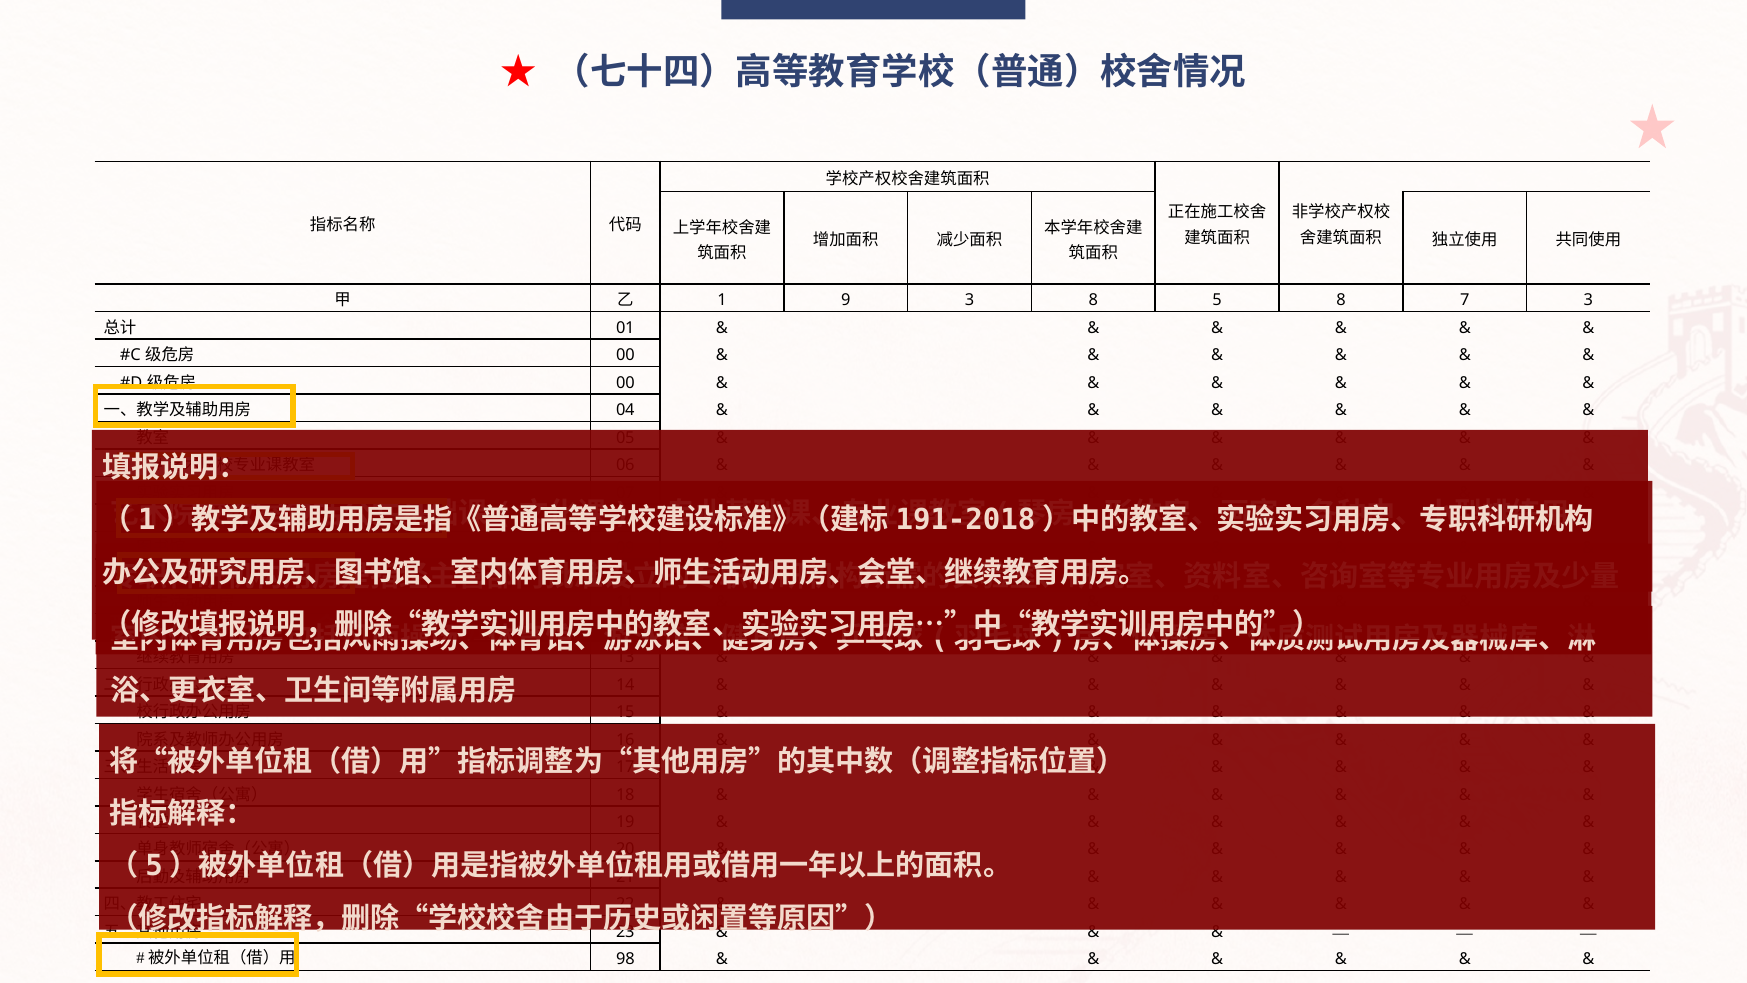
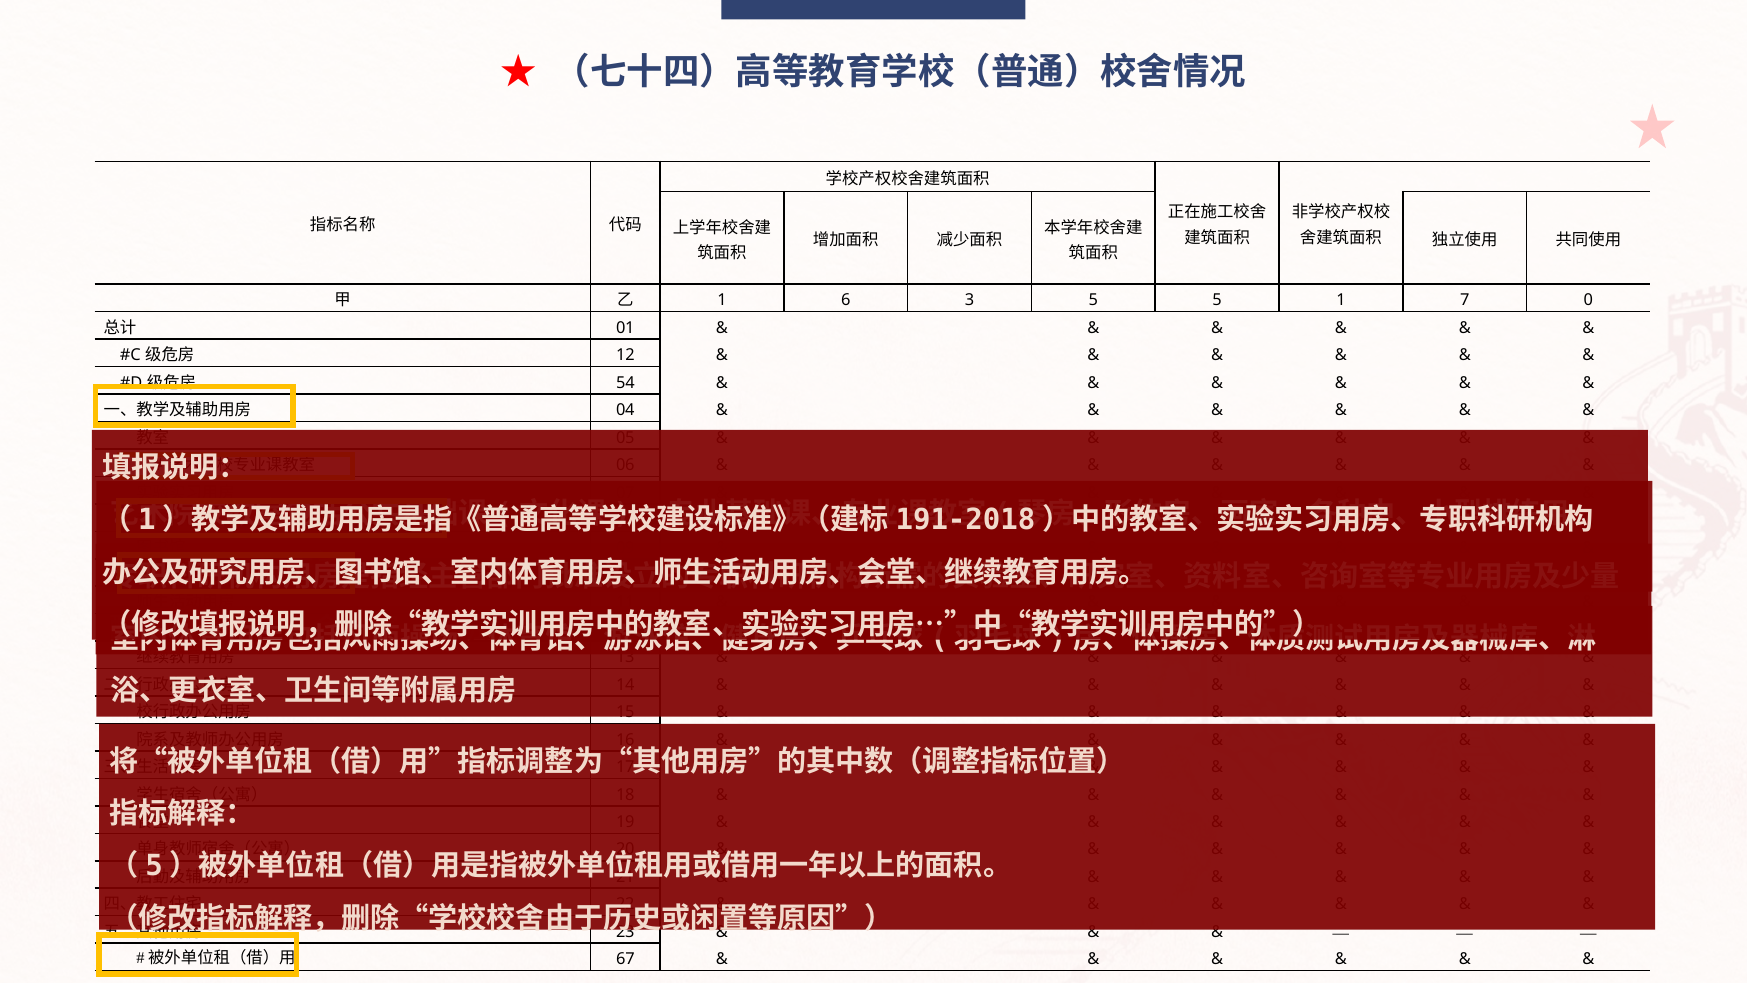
9: 9 -> 6 (846, 300)
3 8: 8 -> 5 (1093, 300)
5 8: 8 -> 1 (1341, 300)
7 3: 3 -> 0 (1588, 300)
00: 00 -> 12 (625, 355)
00: 00 -> 54 (625, 383)
98: 98 -> 67 (625, 959)
